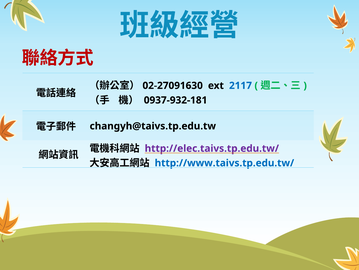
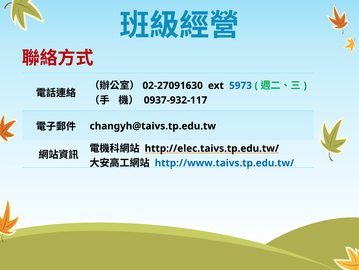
2117: 2117 -> 5973 (240, 85)
0937-932-181: 0937-932-181 -> 0937-932-117 (176, 100)
http://elec.taivs.tp.edu.tw/ colour: purple -> black (212, 148)
